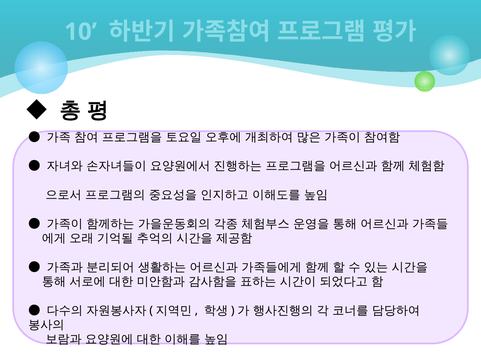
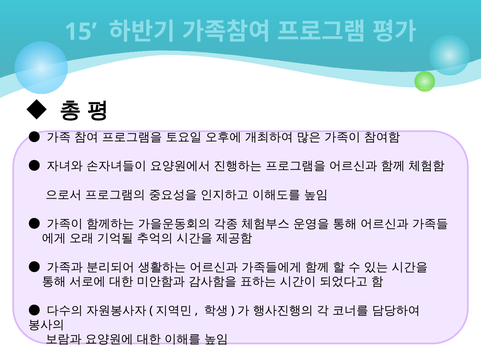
10: 10 -> 15 (81, 32)
